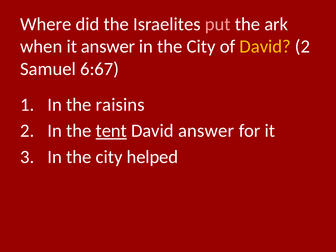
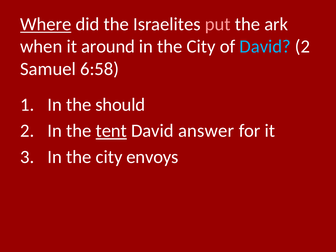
Where underline: none -> present (46, 24)
it answer: answer -> around (108, 47)
David colour: yellow -> light blue (265, 47)
6:67: 6:67 -> 6:58 (100, 69)
raisins: raisins -> should (120, 105)
helped: helped -> envoys (152, 157)
